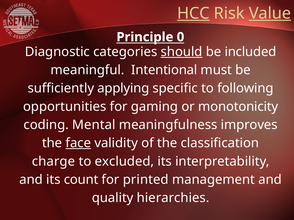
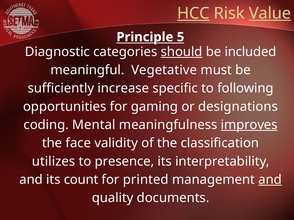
0: 0 -> 5 (181, 37)
Intentional: Intentional -> Vegetative (164, 70)
applying: applying -> increase (123, 88)
monotonicity: monotonicity -> designations (238, 107)
improves underline: none -> present (249, 125)
face underline: present -> none (78, 143)
charge: charge -> utilizes (54, 162)
excluded: excluded -> presence (124, 162)
and underline: none -> present (270, 180)
hierarchies: hierarchies -> documents (173, 198)
